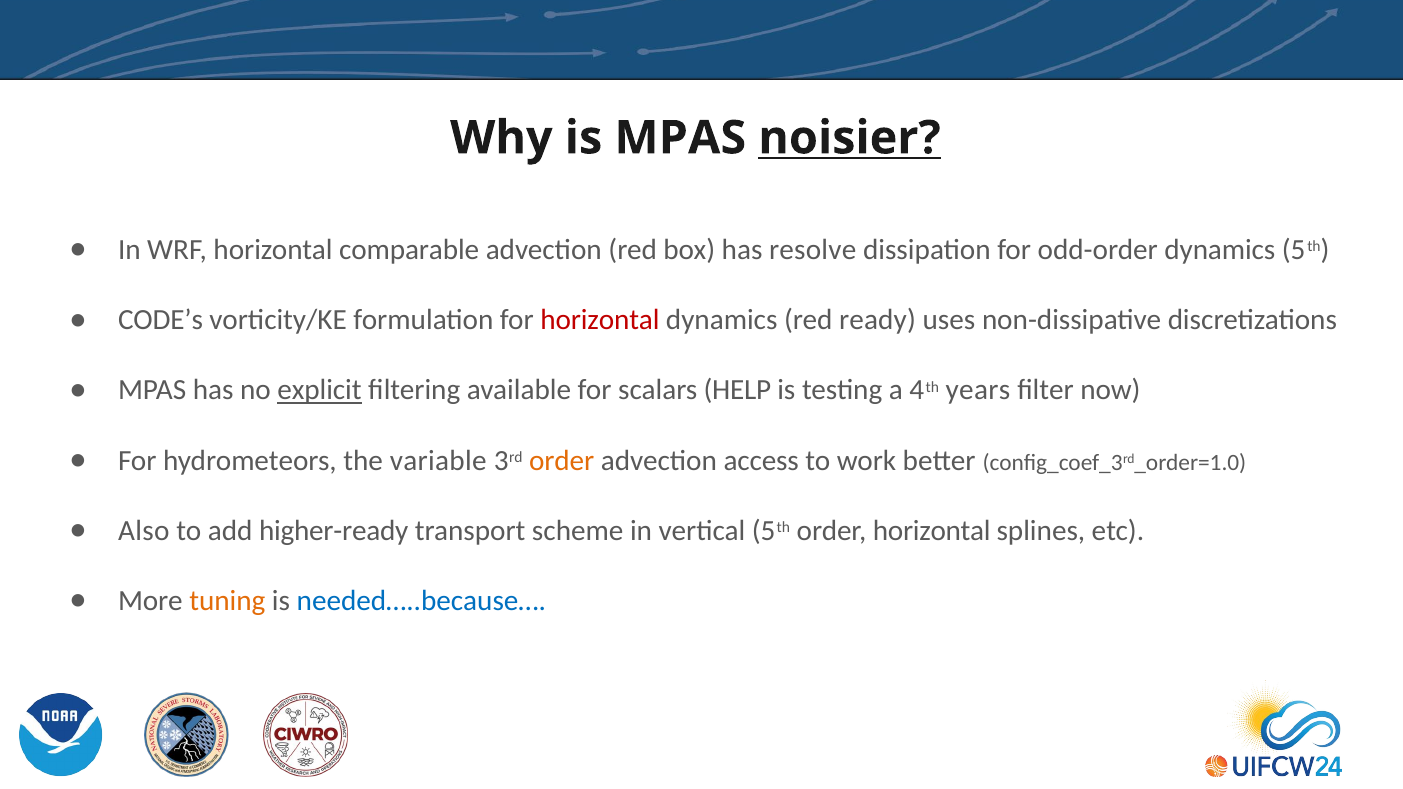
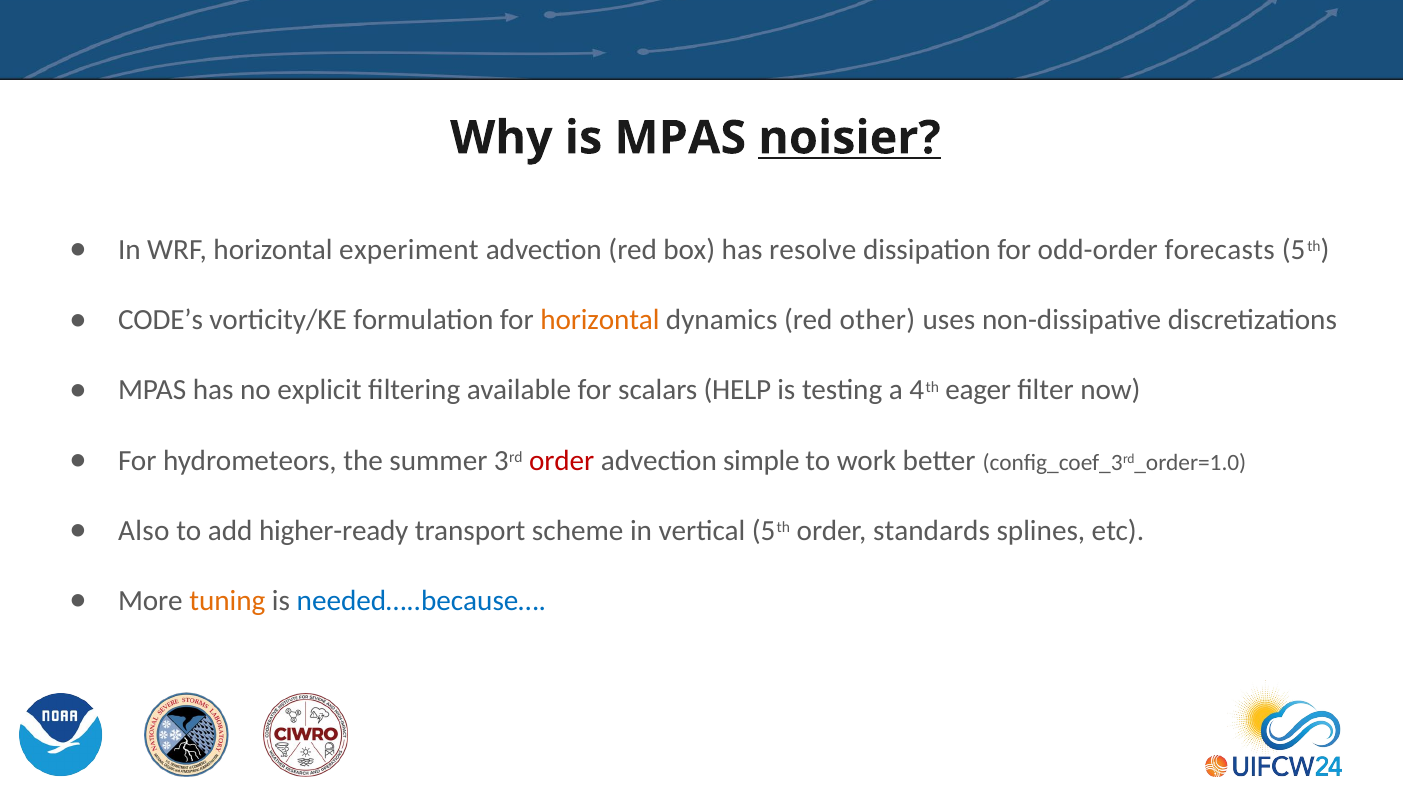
comparable: comparable -> experiment (409, 250)
odd-order dynamics: dynamics -> forecasts (1220, 250)
horizontal colour: red -> orange (600, 320)
ready: ready -> other (877, 320)
explicit underline: present -> none (319, 390)
years: years -> eager (978, 390)
variable: variable -> summer (438, 461)
order colour: orange -> red (562, 461)
access: access -> simple (761, 461)
order horizontal: horizontal -> standards (932, 531)
